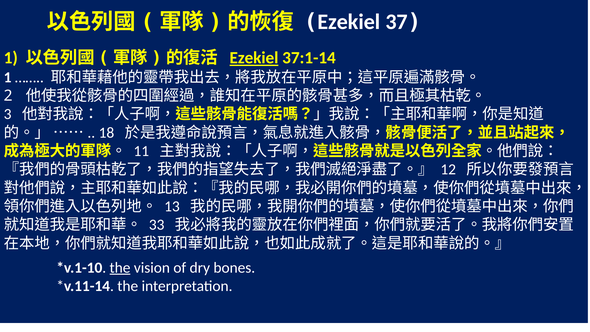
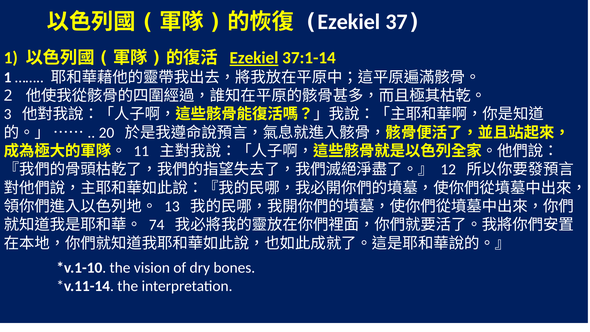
18: 18 -> 20 (106, 133)
33: 33 -> 74 (157, 225)
the underline: present -> none (120, 268)
